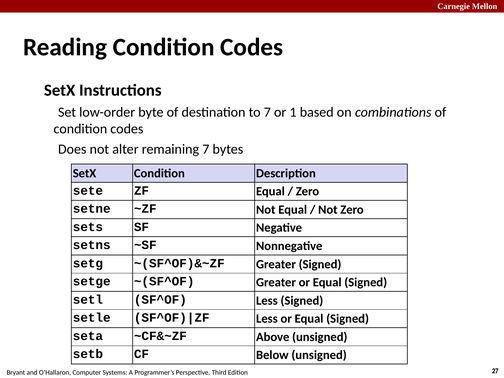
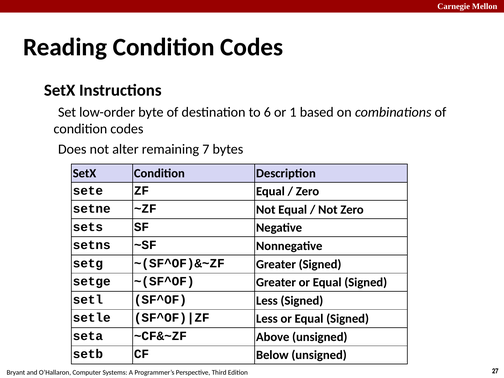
to 7: 7 -> 6 (267, 112)
